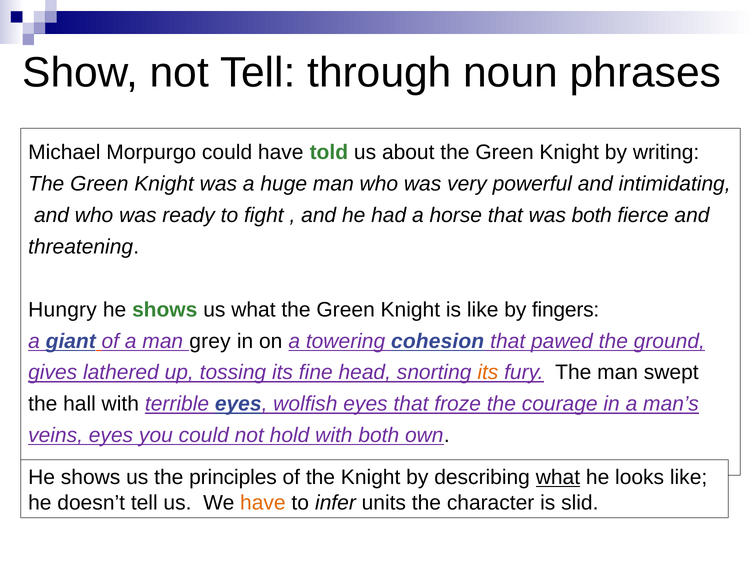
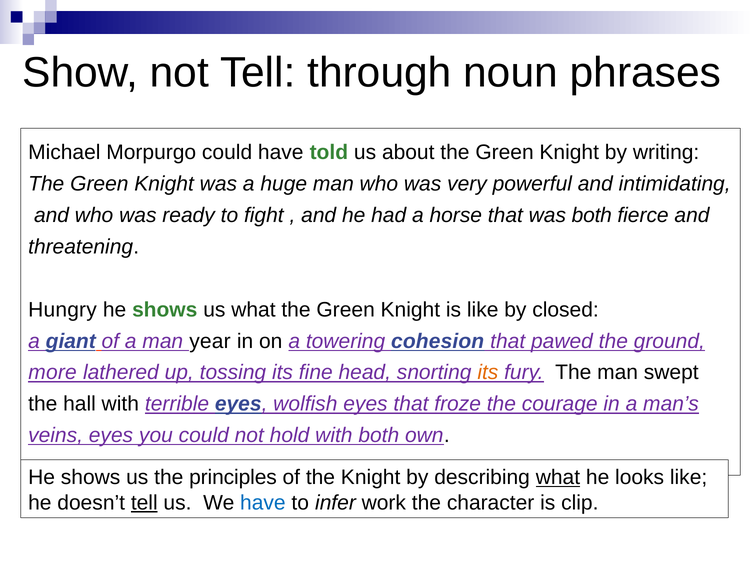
fingers: fingers -> closed (566, 310)
grey: grey -> year (210, 341)
gives: gives -> more (53, 373)
tell underline: none -> present (144, 503)
have colour: orange -> blue (263, 503)
units: units -> work (384, 503)
slid: slid -> clip (580, 503)
